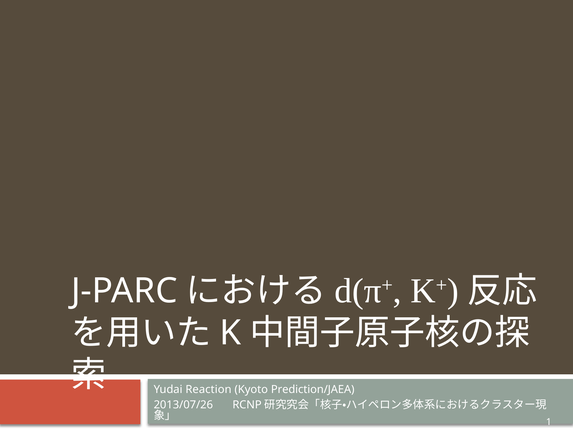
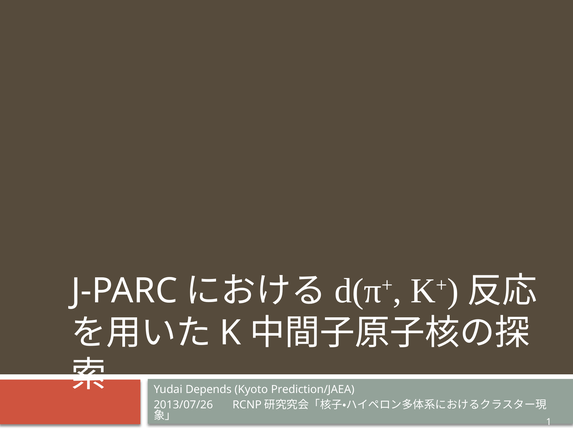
Reaction: Reaction -> Depends (209, 389)
